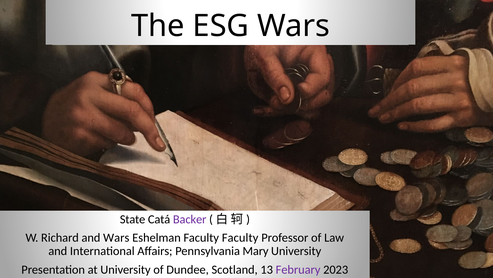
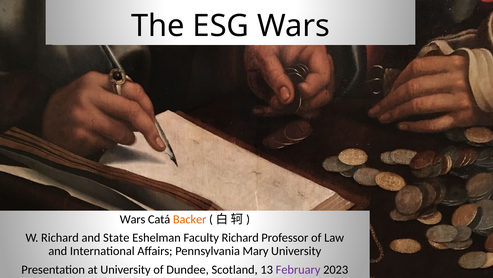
State: State -> Wars (133, 219)
Backer colour: purple -> orange (190, 219)
and Wars: Wars -> State (116, 237)
Faculty Faculty: Faculty -> Richard (240, 237)
